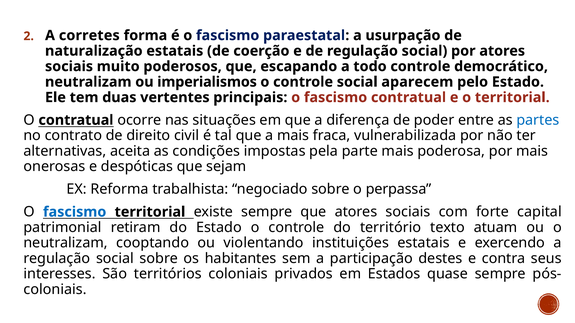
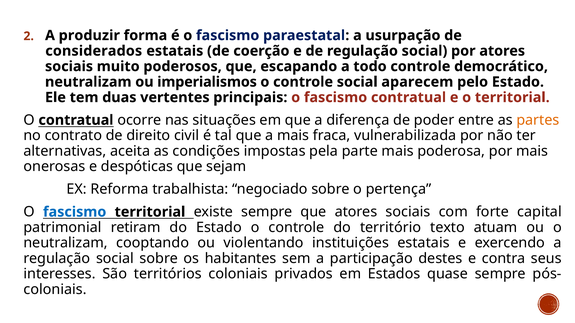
corretes: corretes -> produzir (89, 35)
naturalização: naturalização -> considerados (94, 51)
partes colour: blue -> orange (538, 120)
perpassa: perpassa -> pertença (398, 189)
